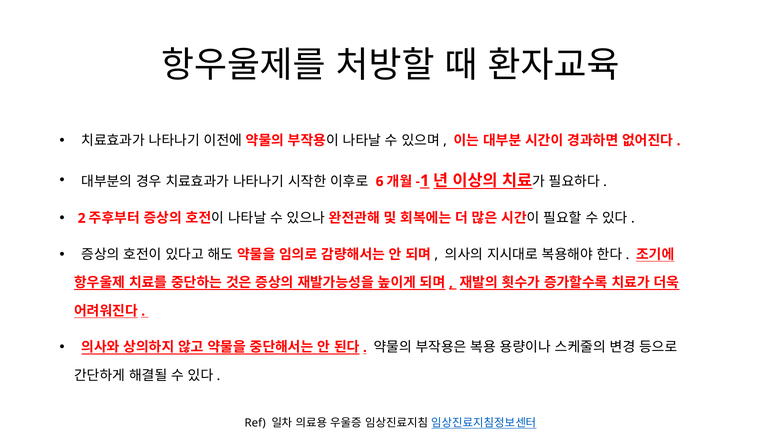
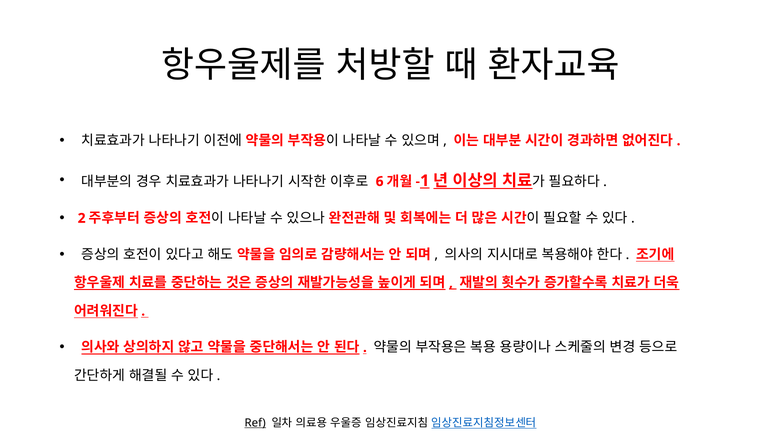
Ref underline: none -> present (255, 423)
